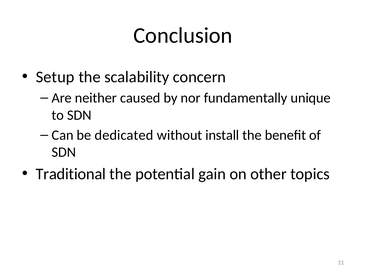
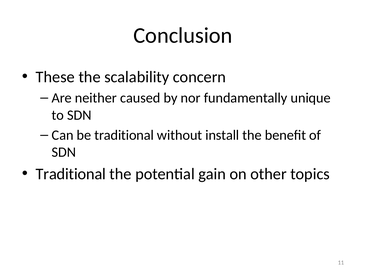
Setup: Setup -> These (55, 77)
be dedicated: dedicated -> traditional (124, 135)
